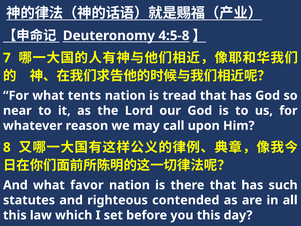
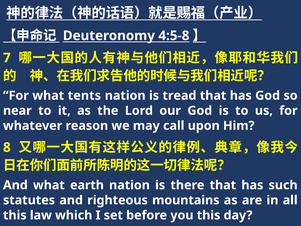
favor: favor -> earth (87, 185)
contended: contended -> mountains (186, 200)
